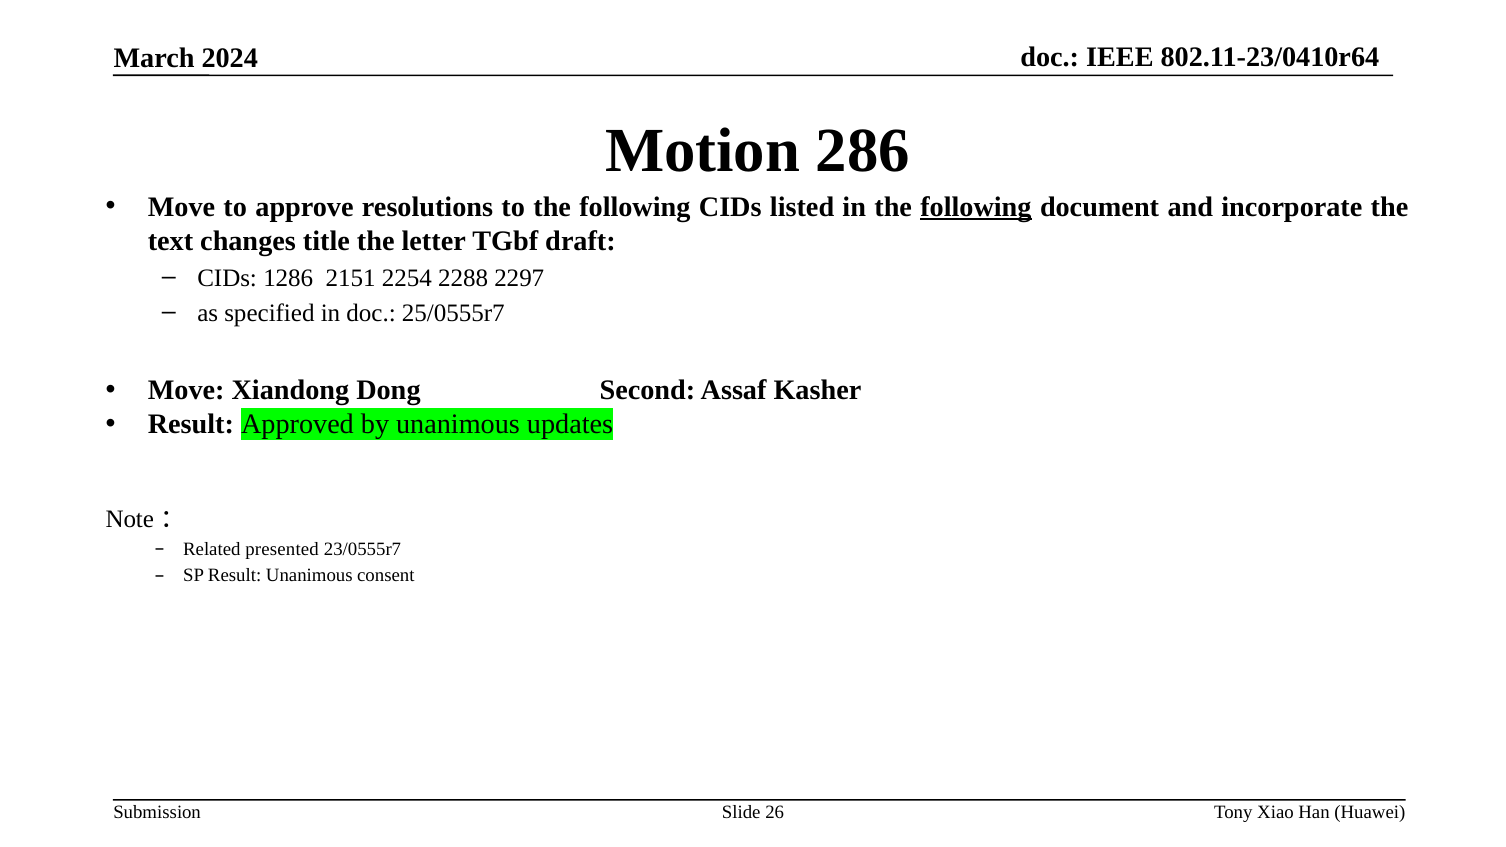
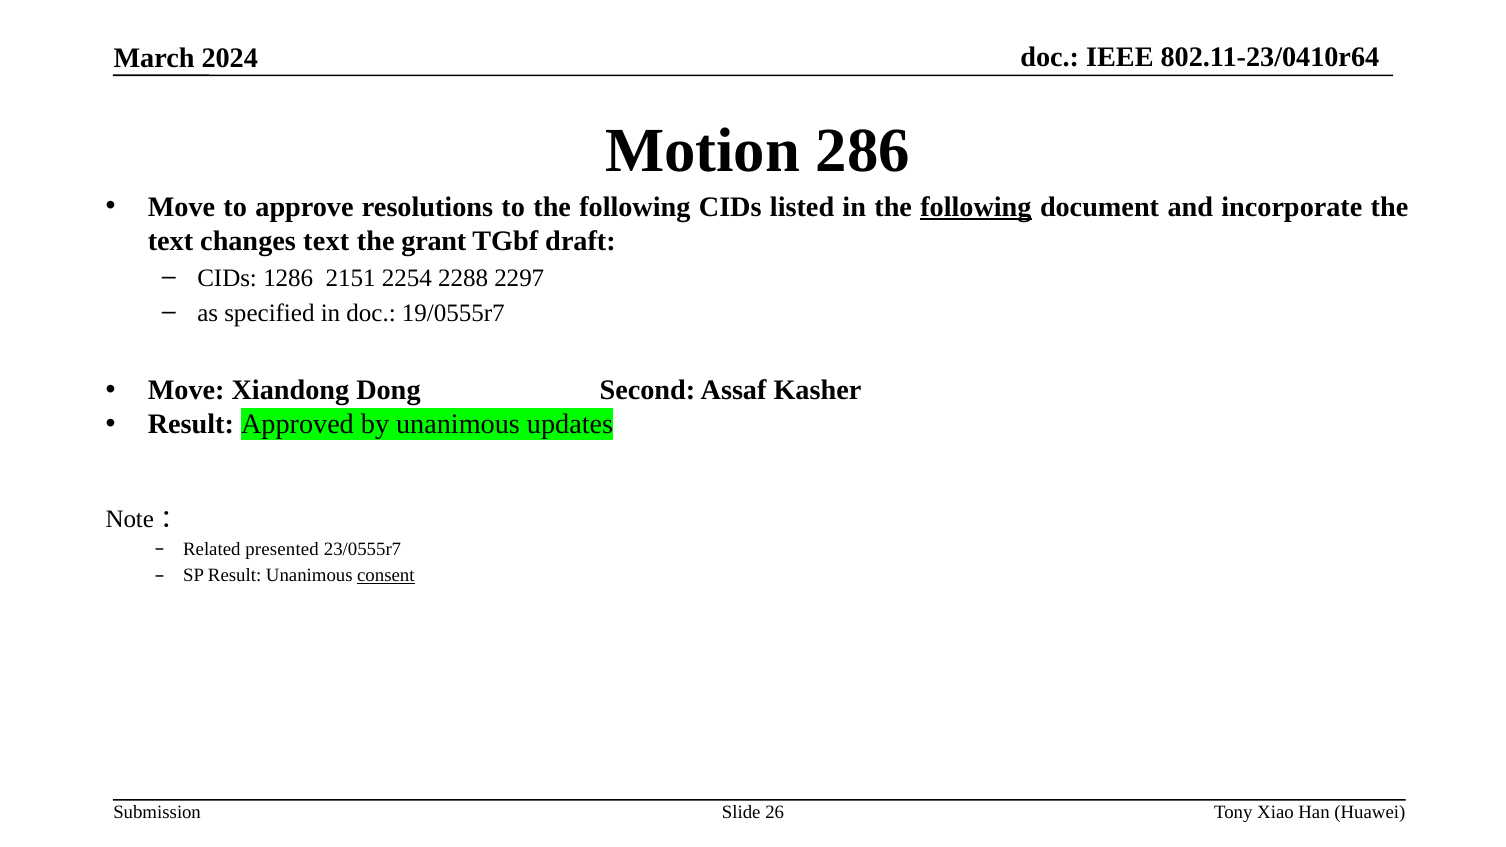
changes title: title -> text (326, 241)
letter: letter -> grant (434, 241)
25/0555r7: 25/0555r7 -> 19/0555r7 (453, 313)
consent underline: none -> present (386, 575)
